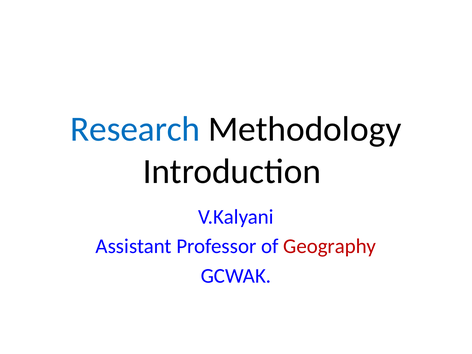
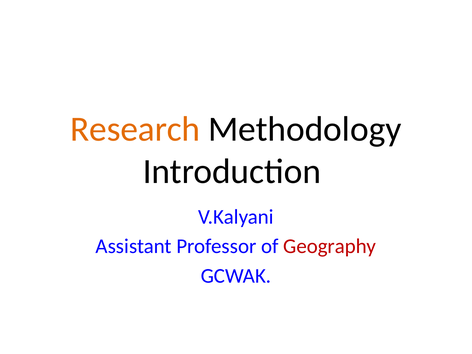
Research colour: blue -> orange (135, 129)
